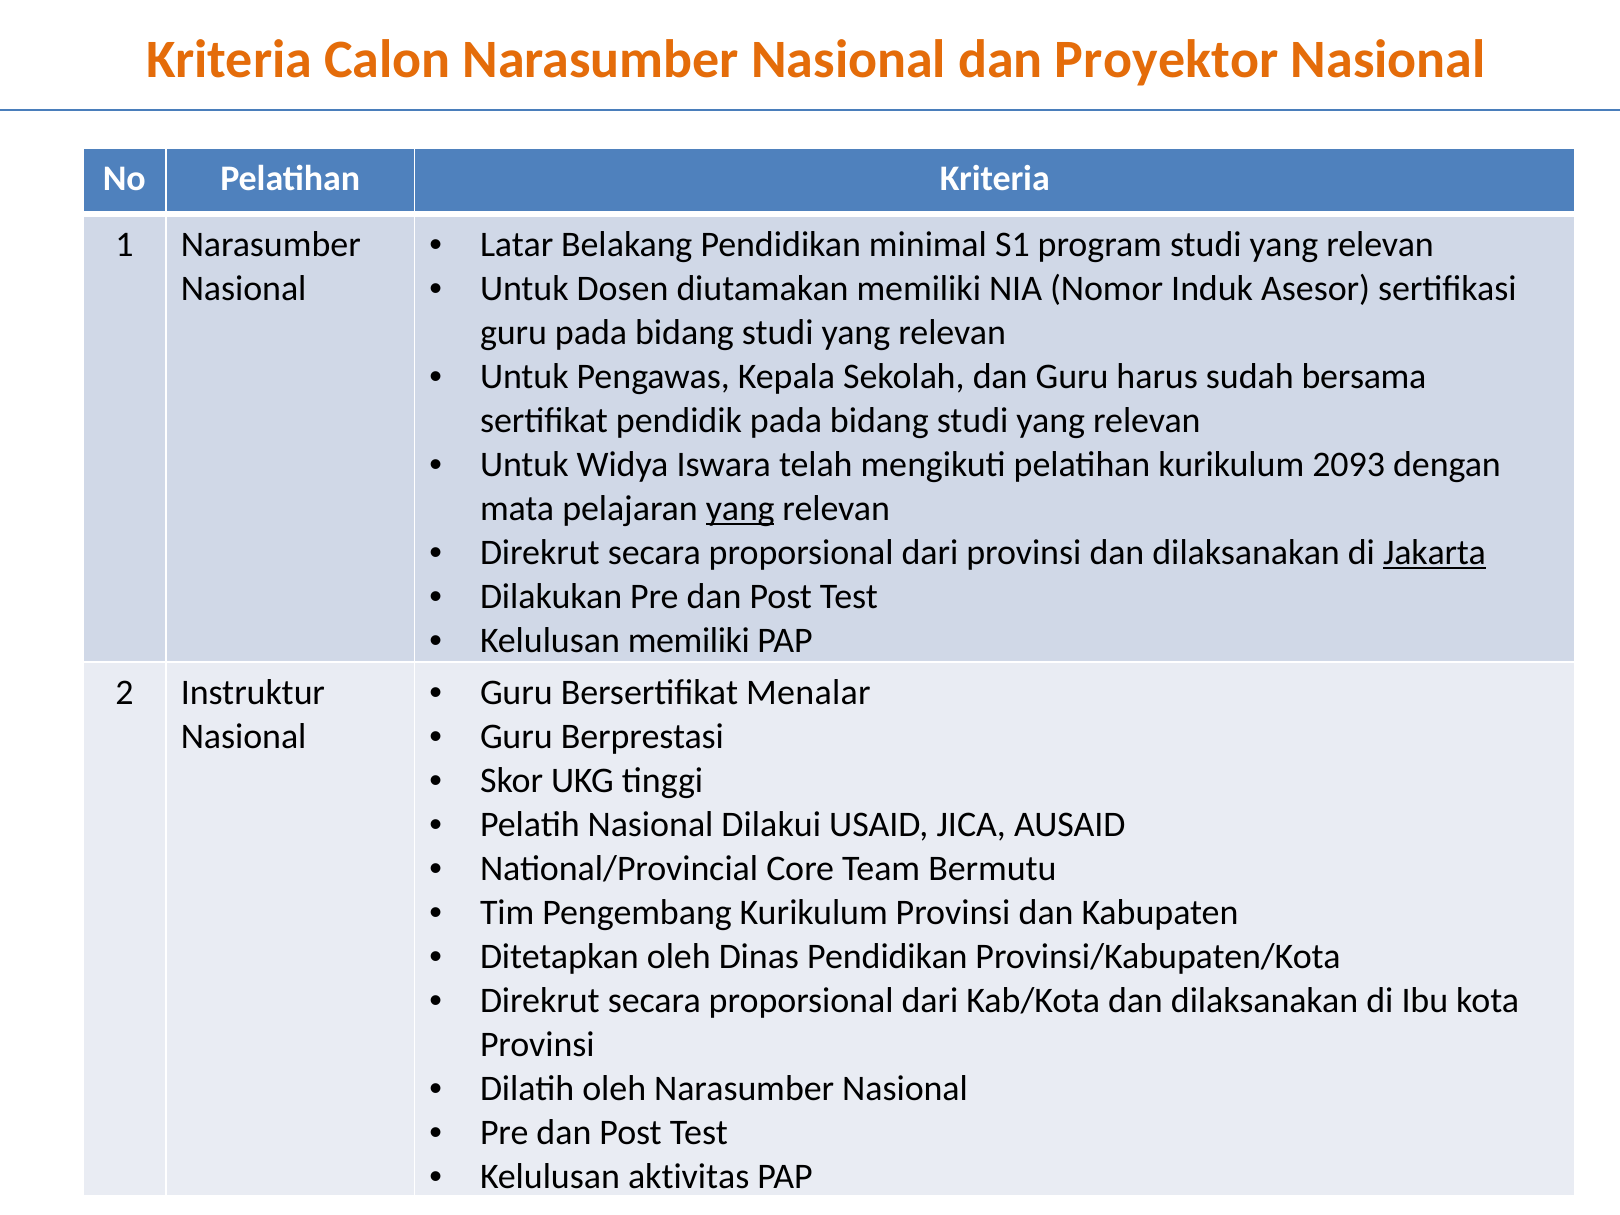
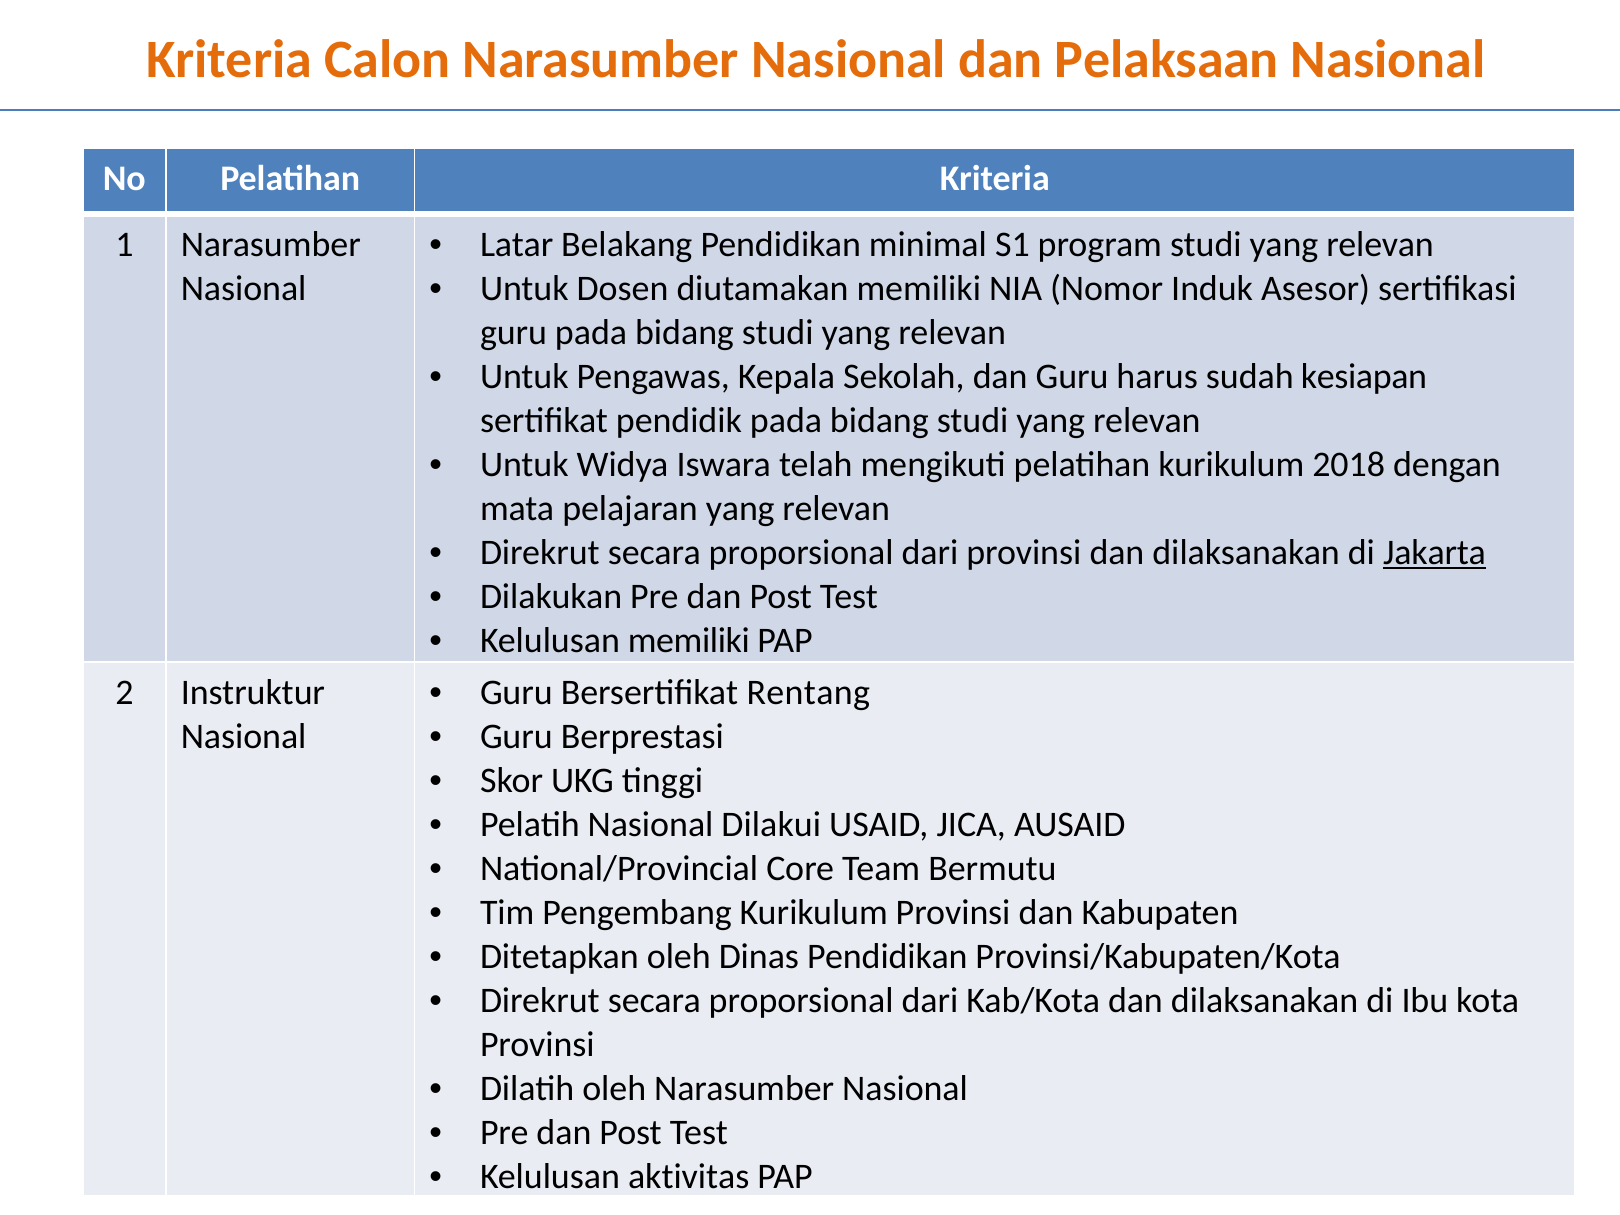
Proyektor: Proyektor -> Pelaksaan (1167, 60)
bersama: bersama -> kesiapan (1364, 376)
2093: 2093 -> 2018 (1349, 464)
yang underline: present -> none (740, 509)
Menalar: Menalar -> Rentang (808, 693)
